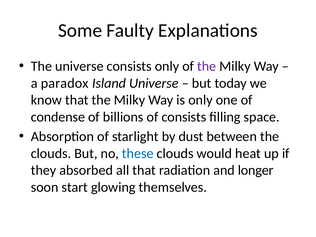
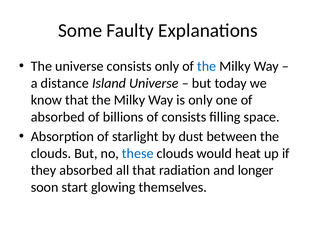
the colour: purple -> blue (207, 66)
paradox: paradox -> distance (65, 83)
condense: condense -> absorbed (58, 117)
